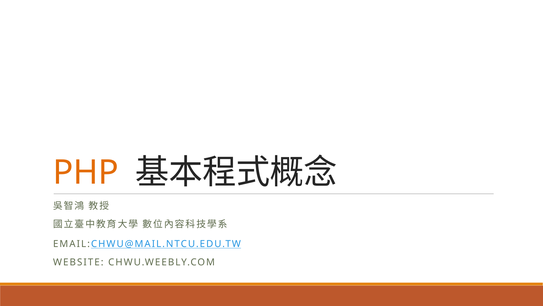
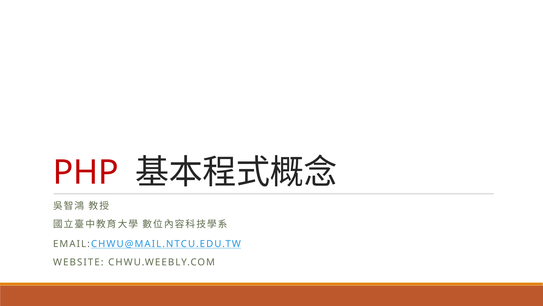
PHP colour: orange -> red (86, 172)
